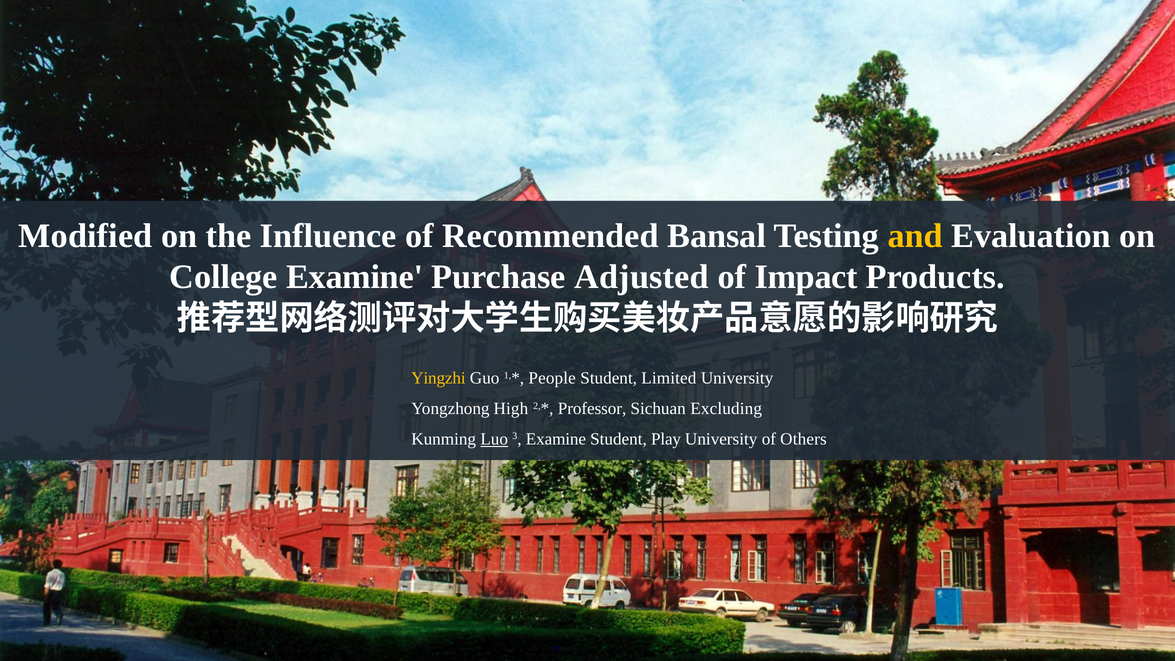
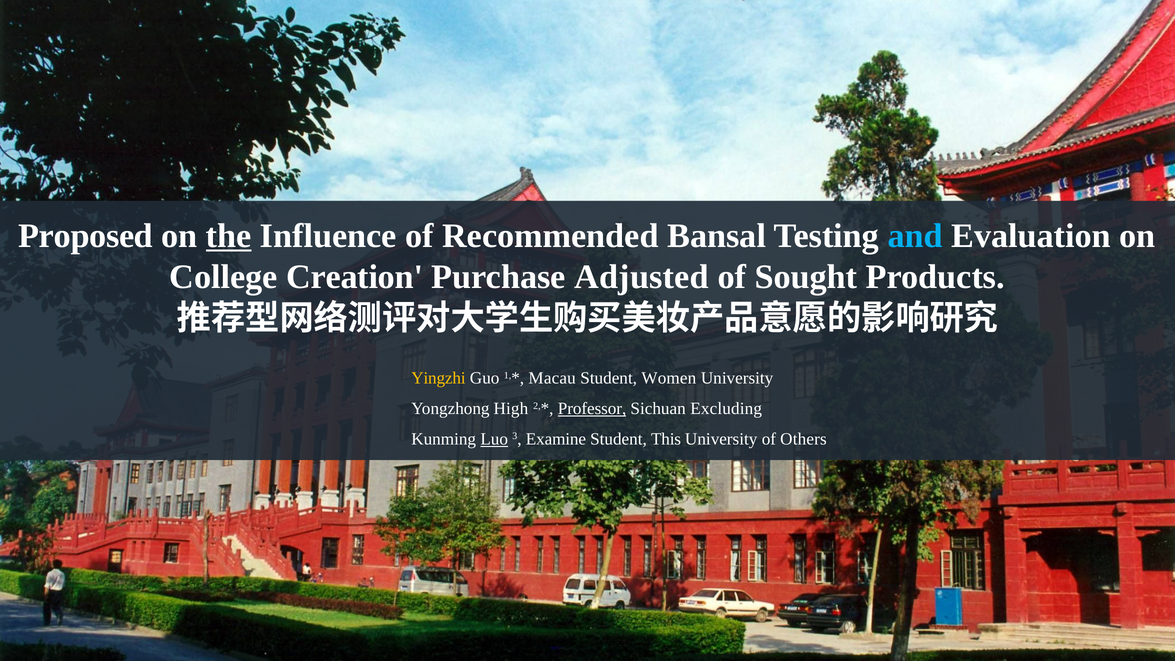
Modified: Modified -> Proposed (86, 236)
the underline: none -> present (229, 236)
and colour: yellow -> light blue (915, 236)
College Examine: Examine -> Creation (355, 277)
Impact: Impact -> Sought (806, 277)
People: People -> Macau (552, 378)
Limited: Limited -> Women (669, 378)
Professor underline: none -> present (592, 409)
Play: Play -> This (666, 439)
